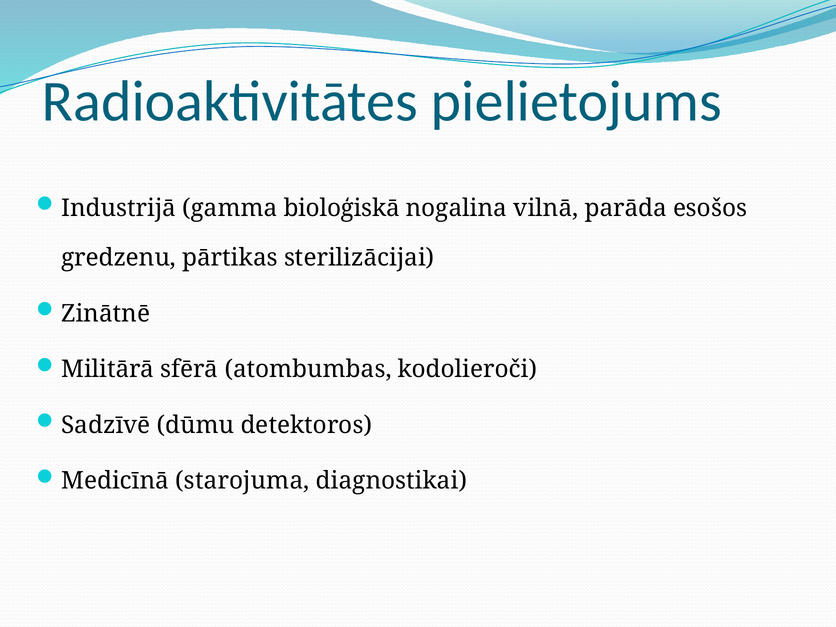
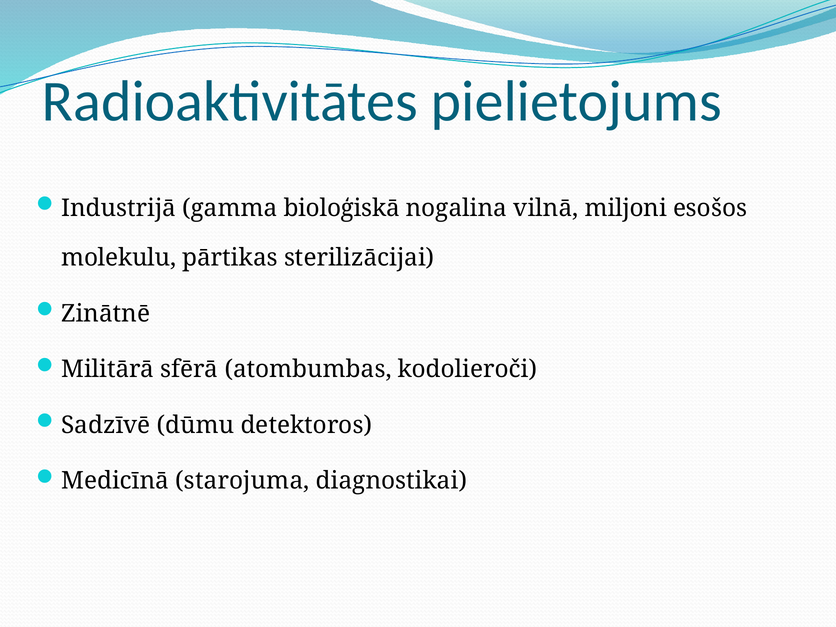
parāda: parāda -> miljoni (626, 208)
gredzenu: gredzenu -> molekulu (119, 258)
